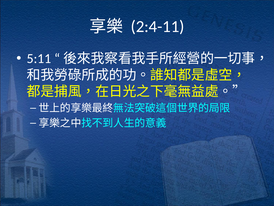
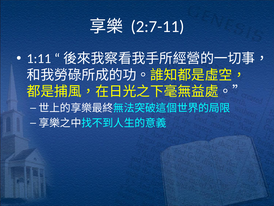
2:4-11: 2:4-11 -> 2:7-11 (158, 27)
5:11: 5:11 -> 1:11 (39, 58)
